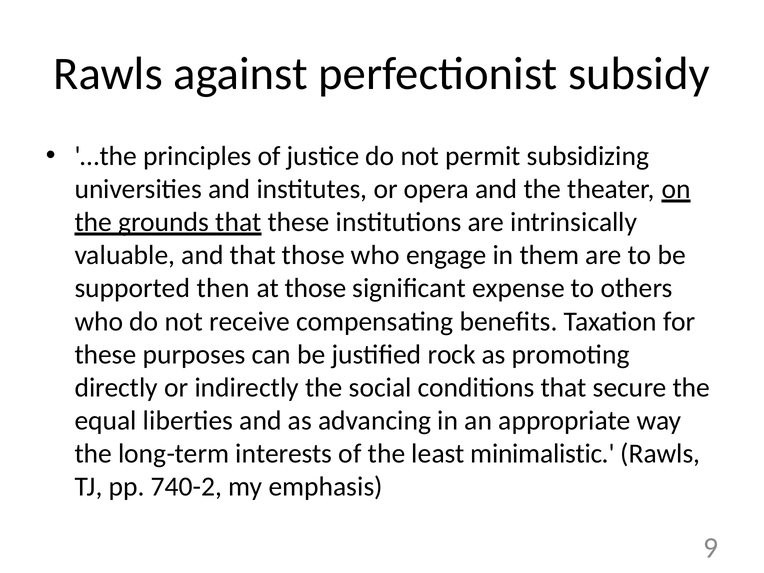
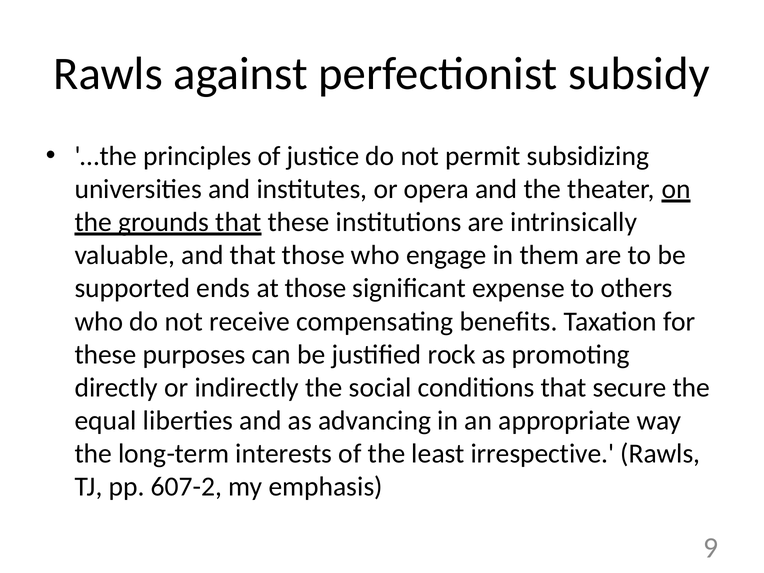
then: then -> ends (223, 288)
minimalistic: minimalistic -> irrespective (542, 454)
740-2: 740-2 -> 607-2 (186, 487)
